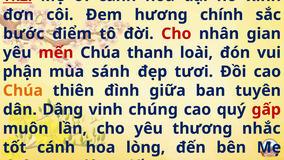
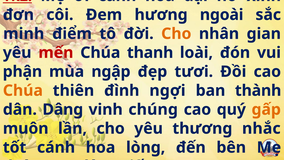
chính: chính -> ngoài (222, 15)
bước: bước -> minh (24, 34)
Cho colour: red -> orange (176, 34)
sánh: sánh -> ngập (111, 72)
giữa: giữa -> ngợi (167, 90)
tuyên: tuyên -> thành (258, 90)
gấp colour: red -> orange (266, 109)
